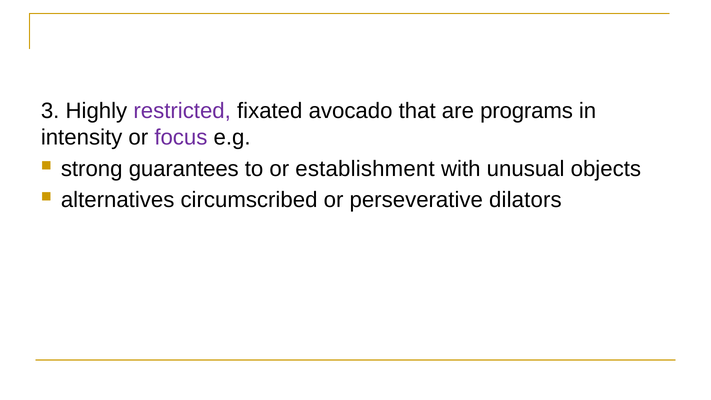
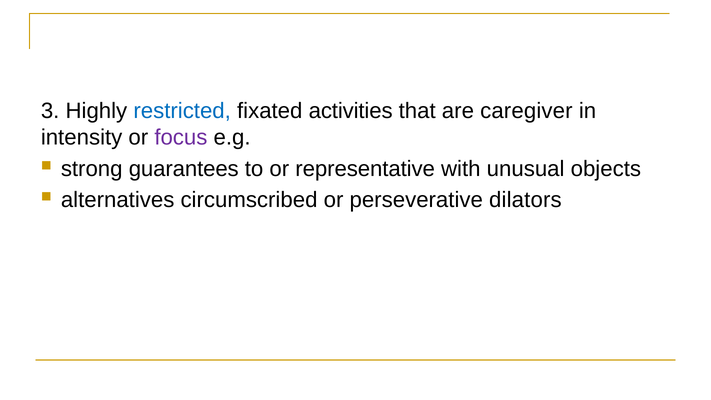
restricted colour: purple -> blue (182, 111)
avocado: avocado -> activities (351, 111)
programs: programs -> caregiver (526, 111)
establishment: establishment -> representative (365, 169)
